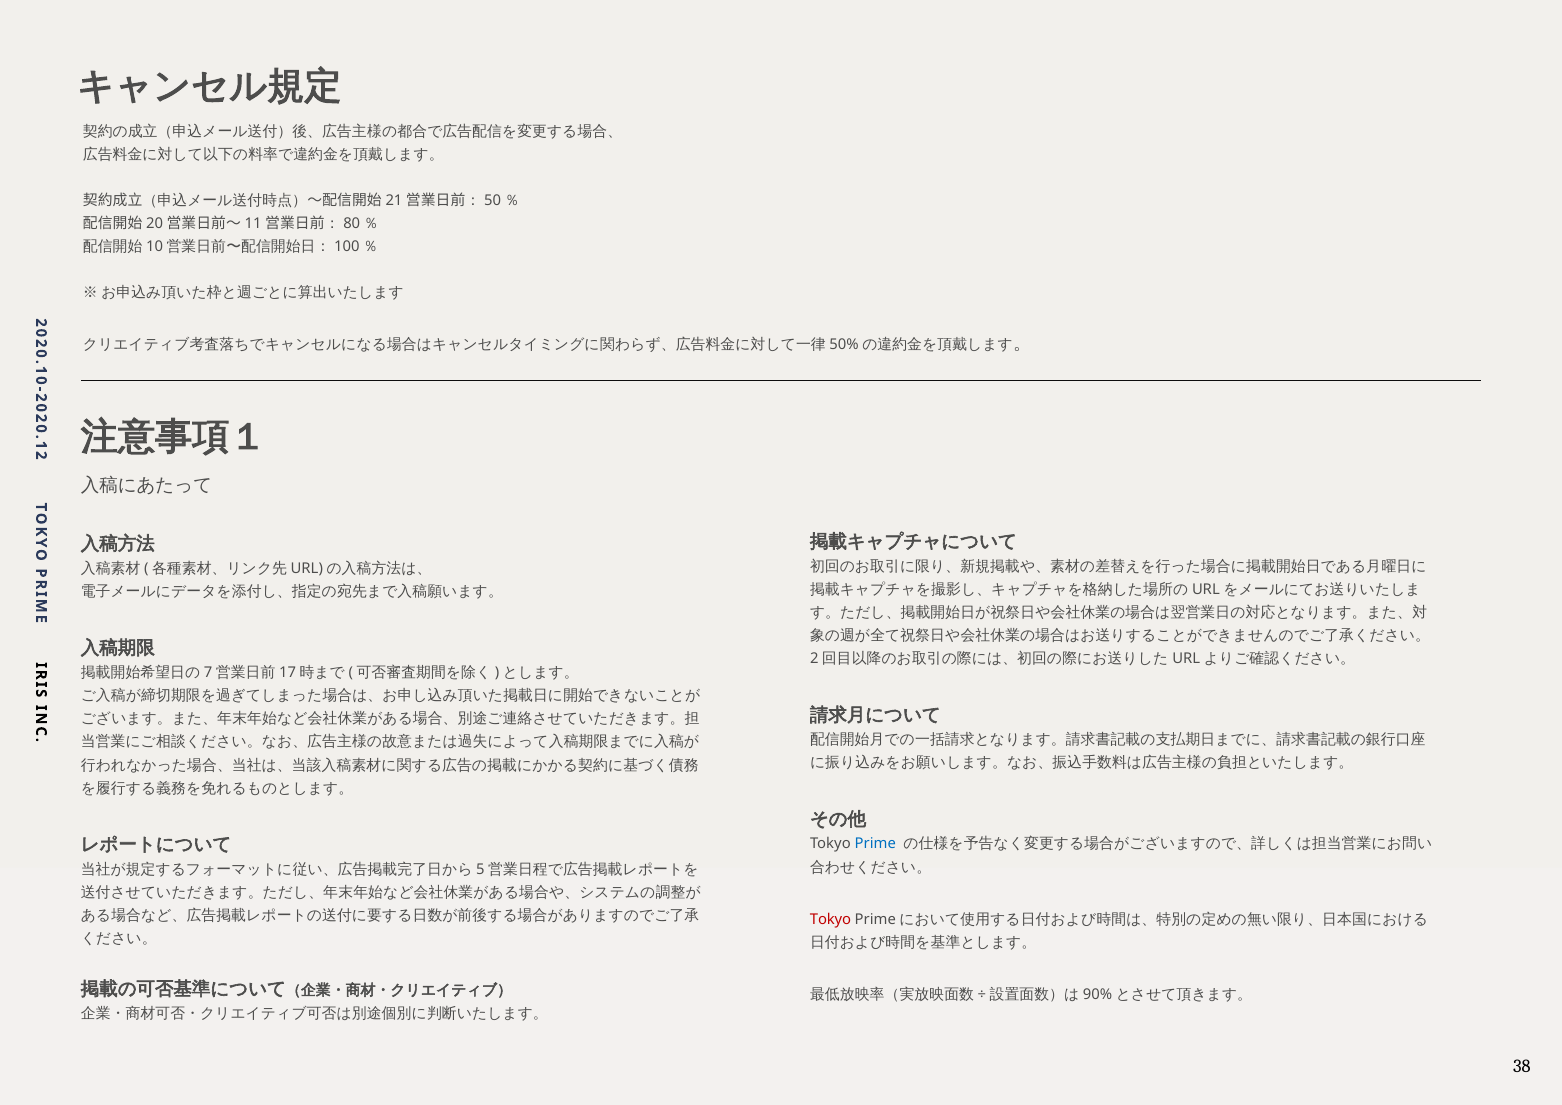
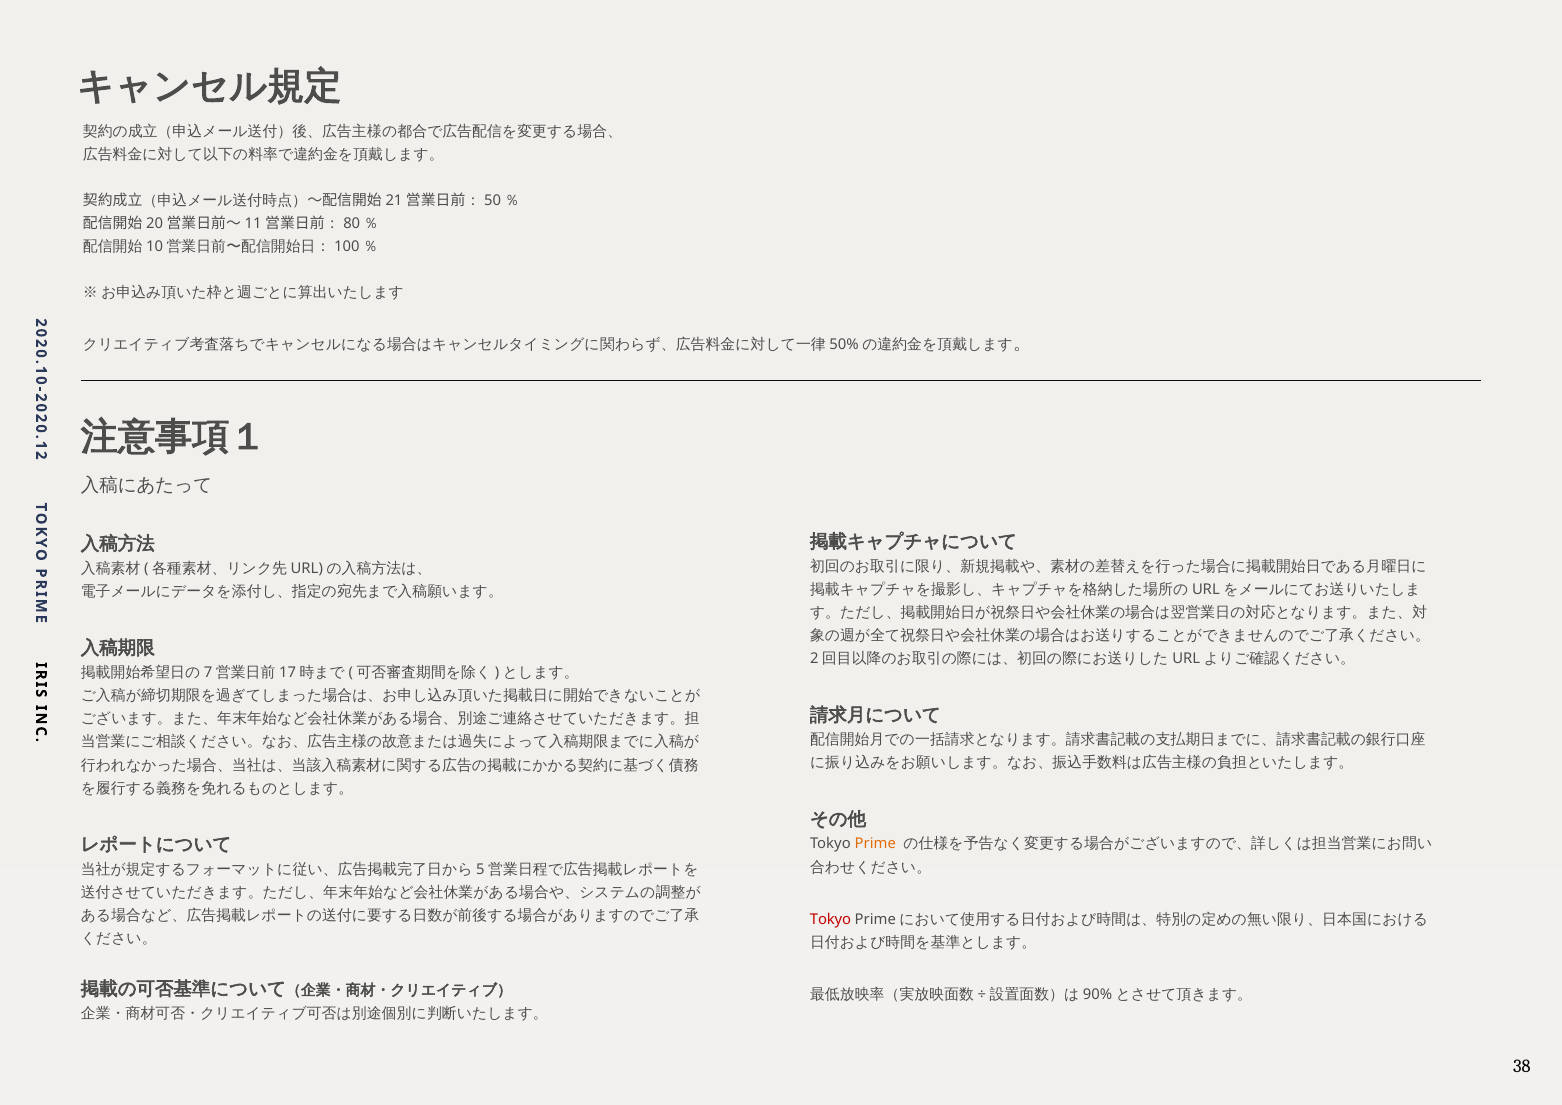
Prime colour: blue -> orange (875, 844)
